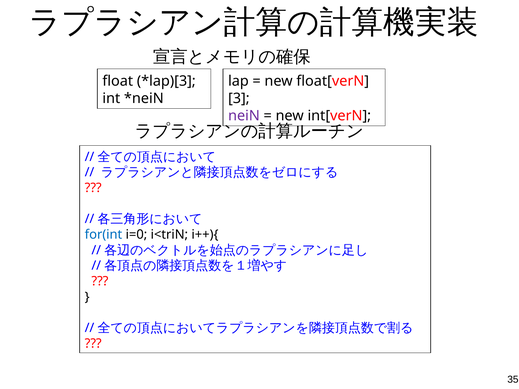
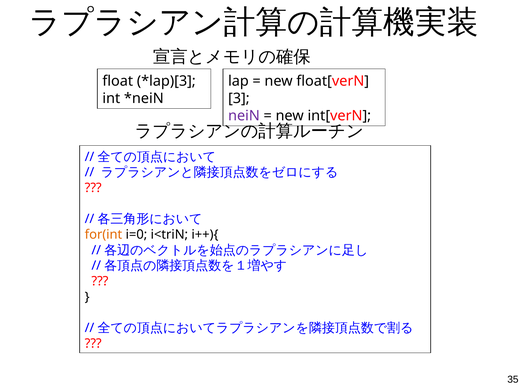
for(int colour: blue -> orange (103, 235)
